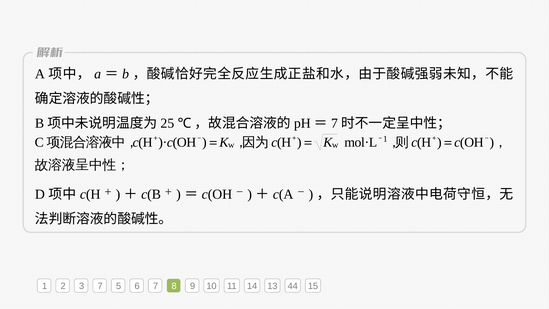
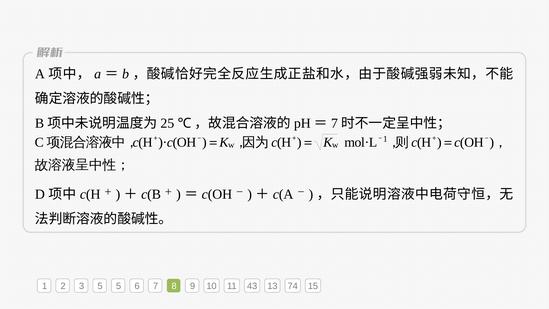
3 7: 7 -> 5 (100, 286)
14: 14 -> 43 (252, 286)
44: 44 -> 74 (293, 286)
